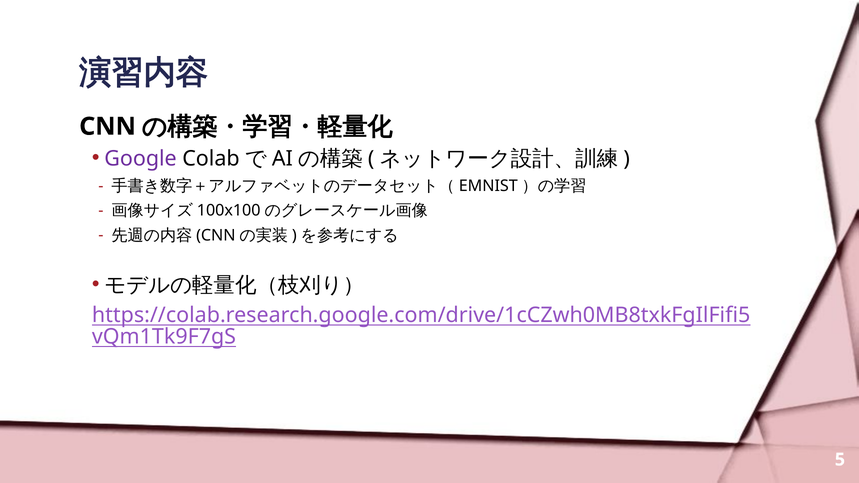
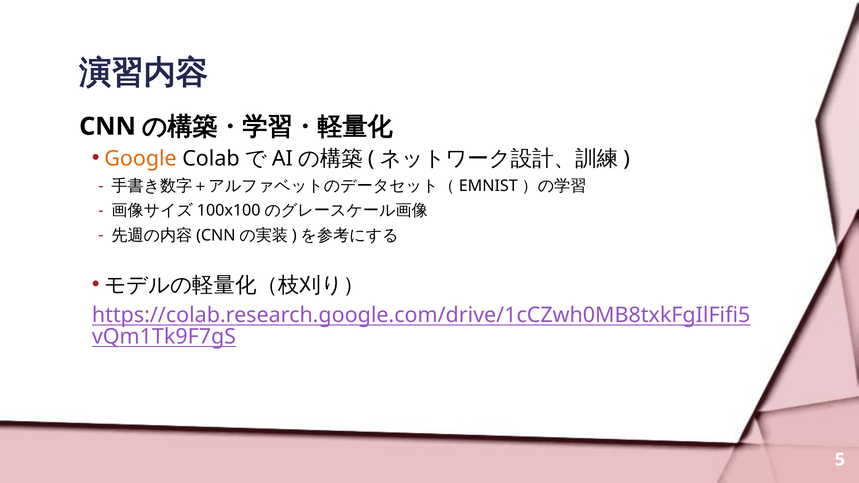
Google colour: purple -> orange (141, 158)
